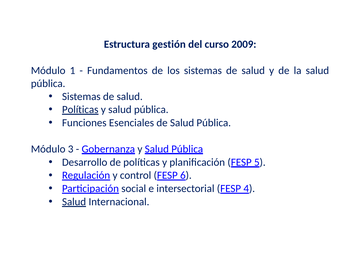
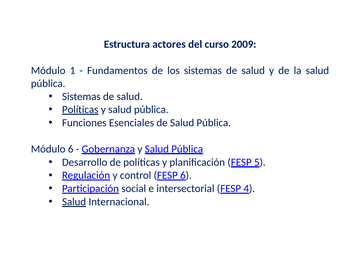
gestión: gestión -> actores (169, 44)
Módulo 3: 3 -> 6 (71, 149)
